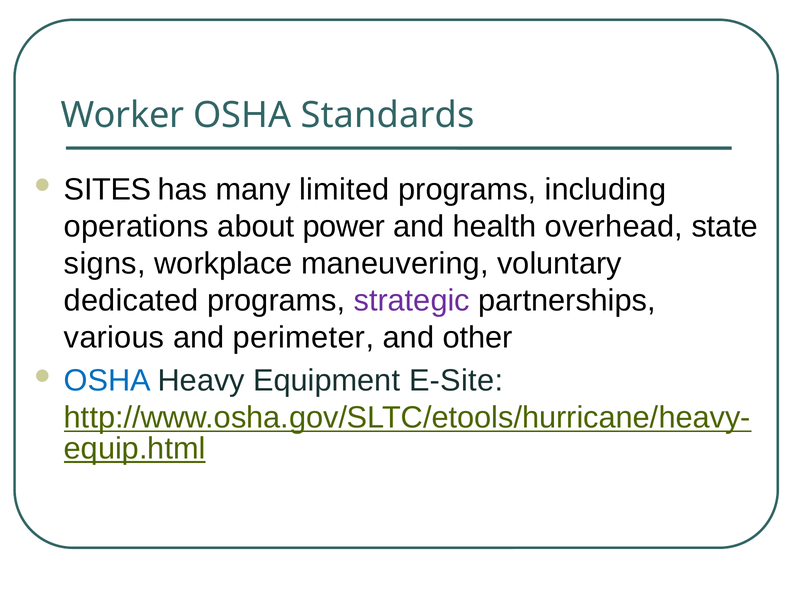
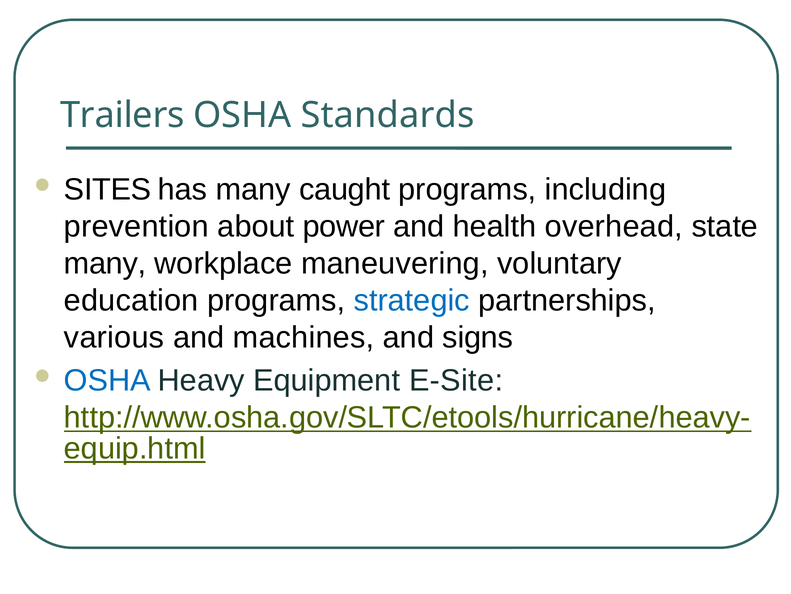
Worker: Worker -> Trailers (122, 115)
limited: limited -> caught (345, 189)
operations: operations -> prevention (136, 226)
signs: signs -> many (105, 263)
dedicated: dedicated -> education (131, 300)
strategic colour: purple -> blue (412, 300)
perimeter: perimeter -> machines (304, 337)
other: other -> signs (478, 337)
